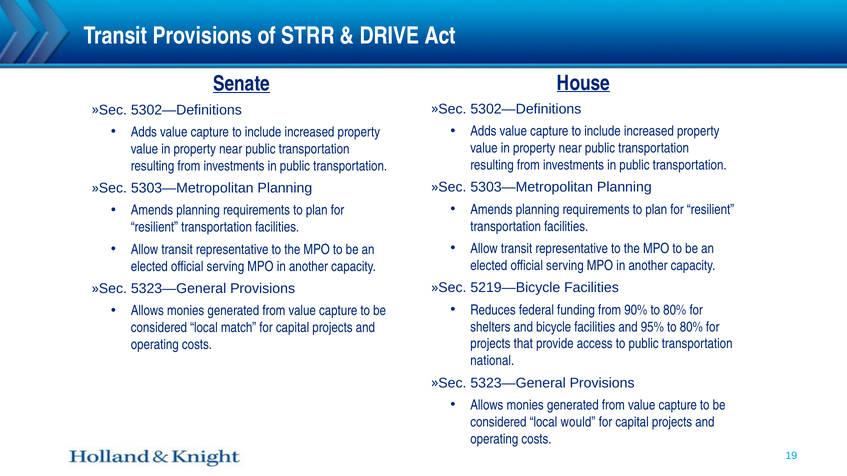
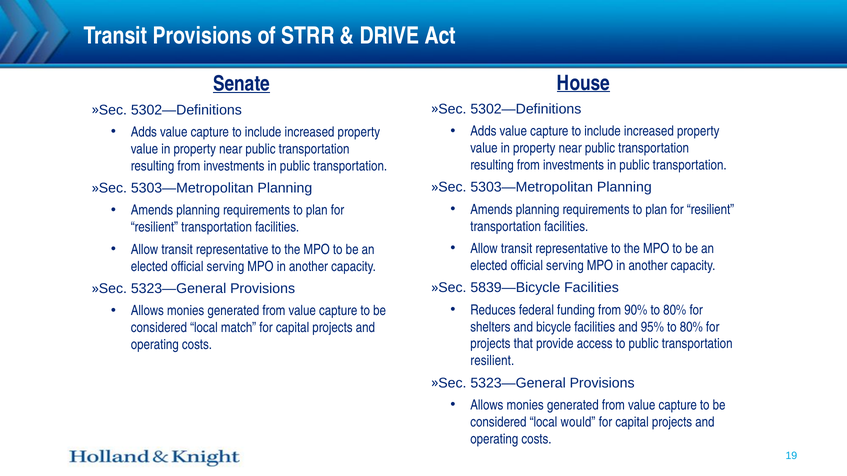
5219—Bicycle: 5219—Bicycle -> 5839—Bicycle (515, 288)
national: national -> resilient (492, 361)
